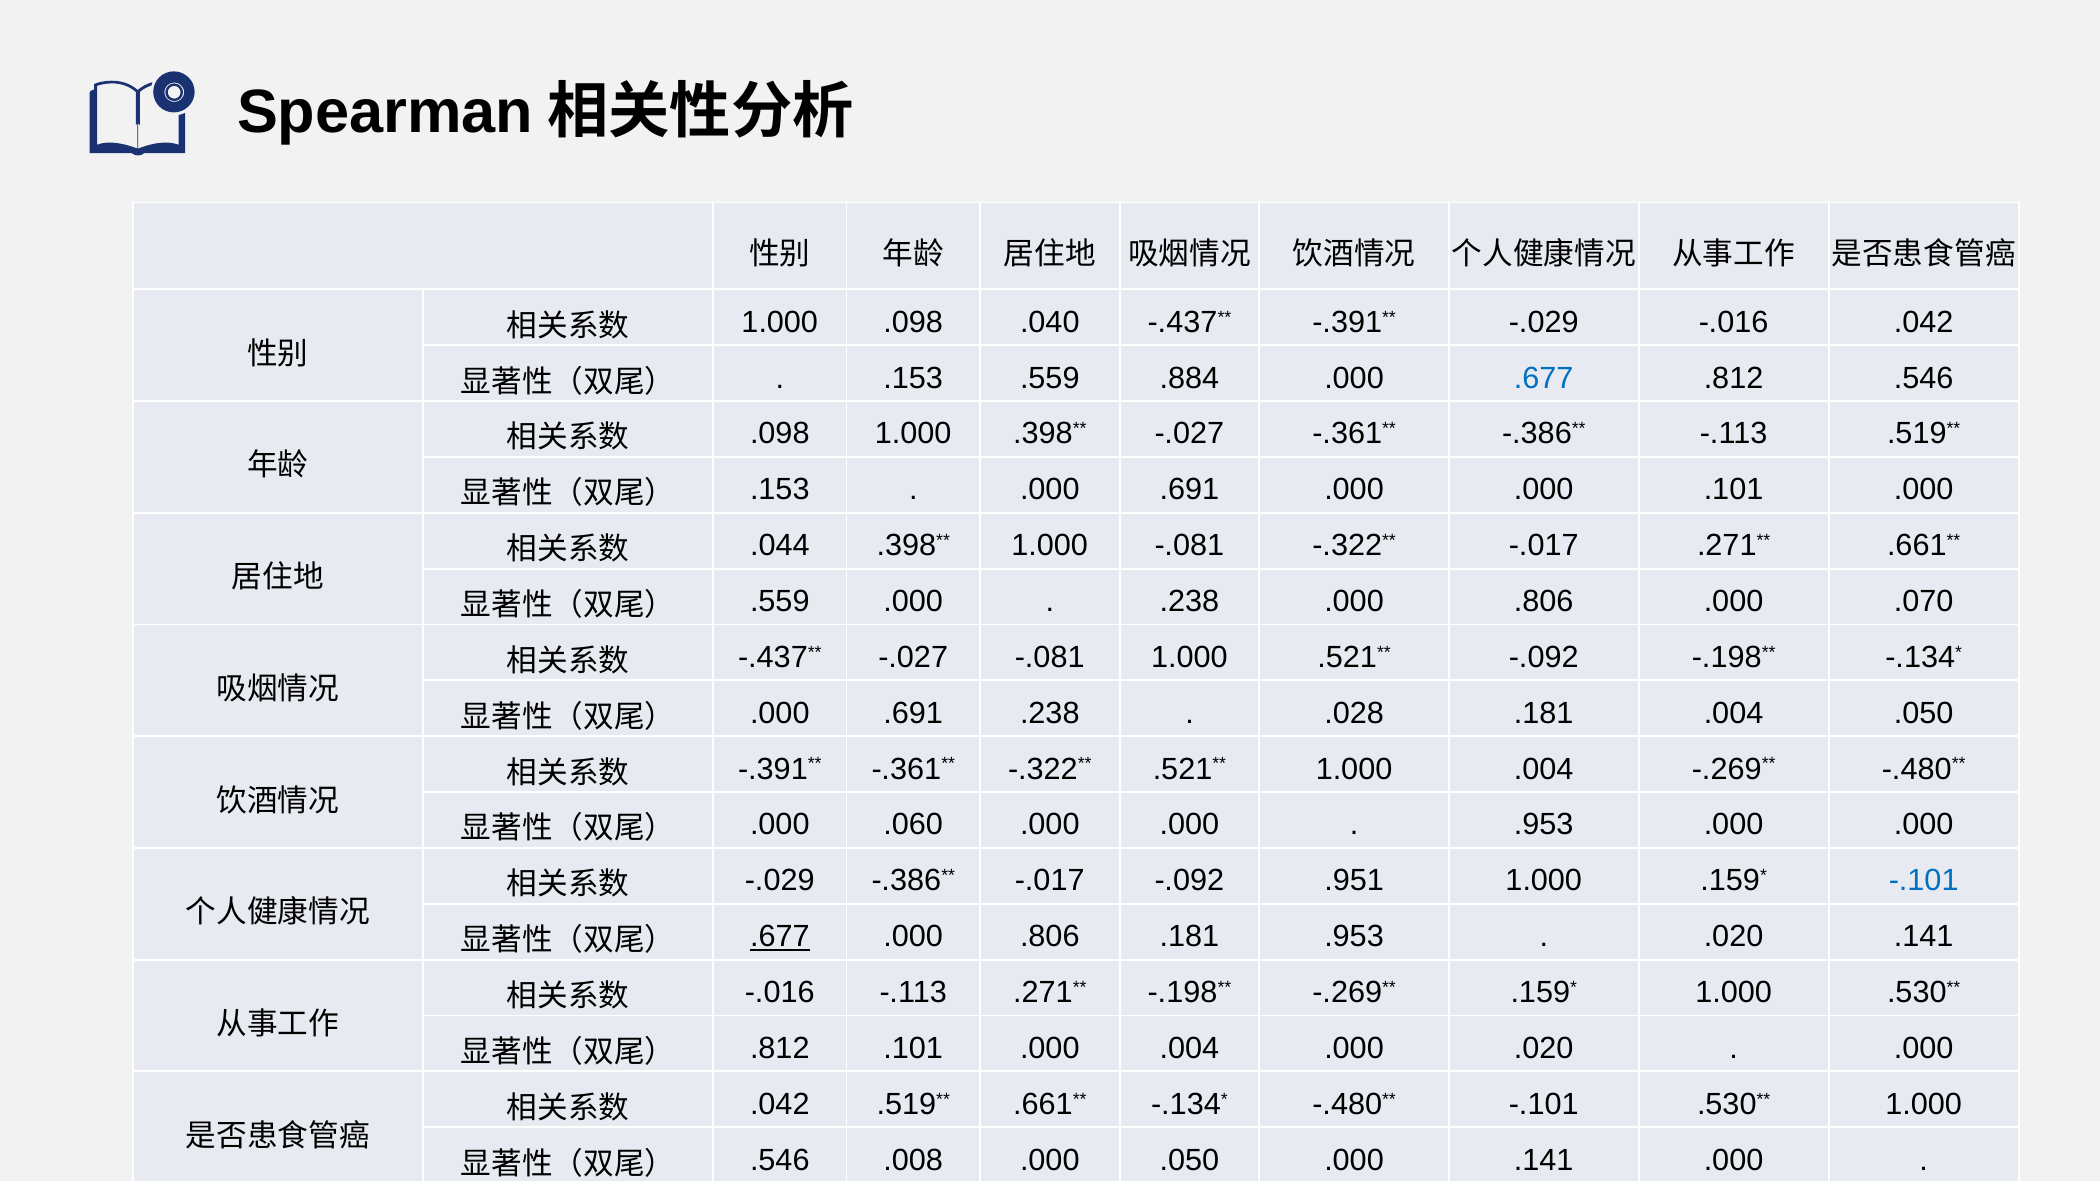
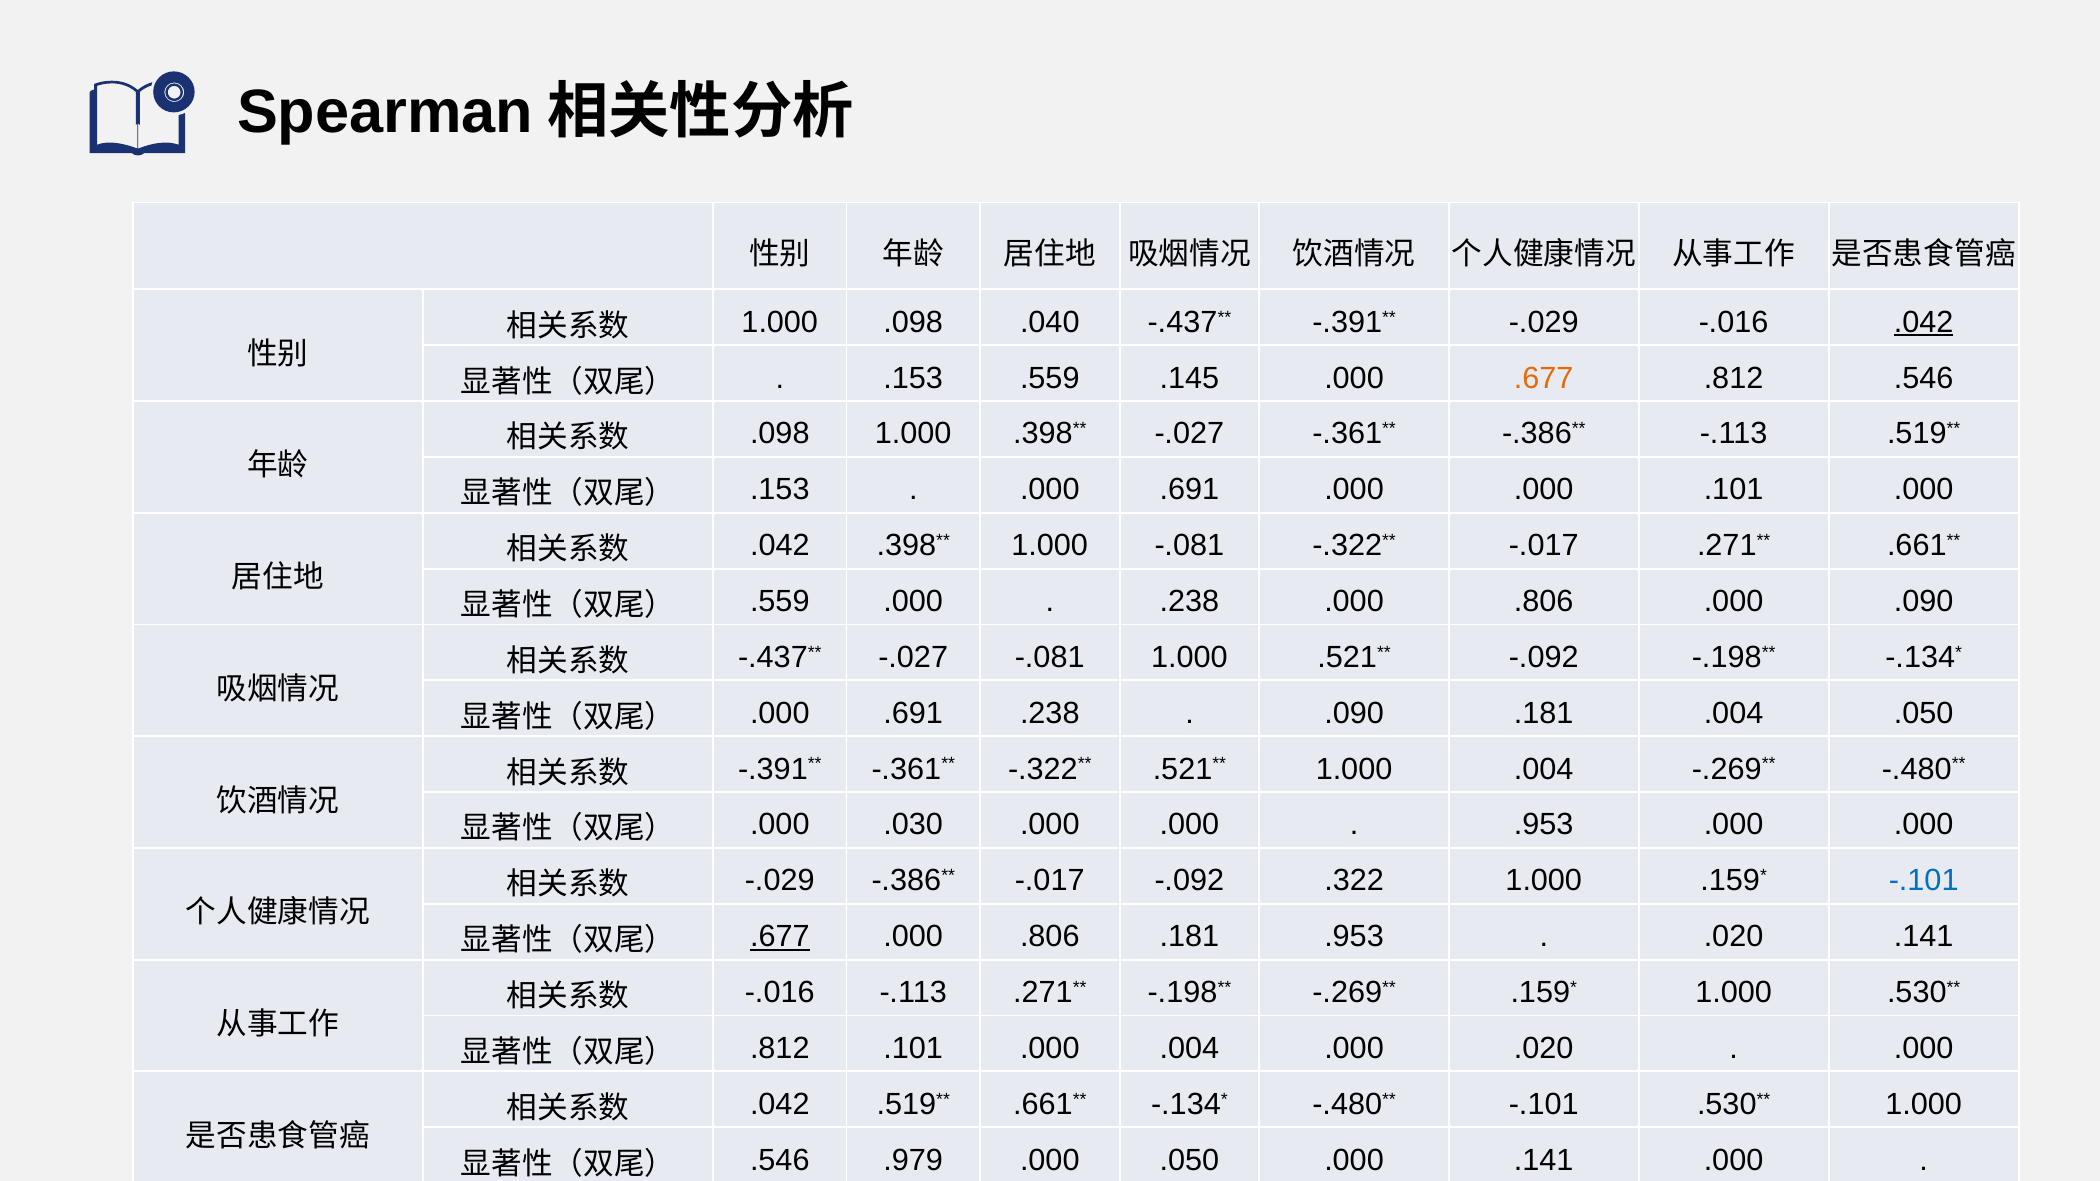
.042 underline: none -> present (1924, 322)
.884: .884 -> .145 (1189, 378)
.677 colour: blue -> orange (1544, 378)
.044: .044 -> .042 (780, 546)
.000 .070: .070 -> .090 (1924, 602)
.028: .028 -> .090 (1354, 713)
.060: .060 -> .030 (913, 825)
.951: .951 -> .322 (1354, 881)
.008: .008 -> .979 (913, 1160)
